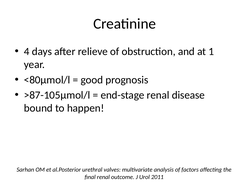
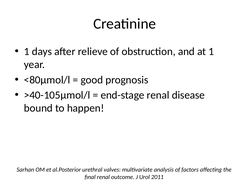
4: 4 -> 1 (27, 52)
>87-105μmol/l: >87-105μmol/l -> >40-105μmol/l (57, 95)
